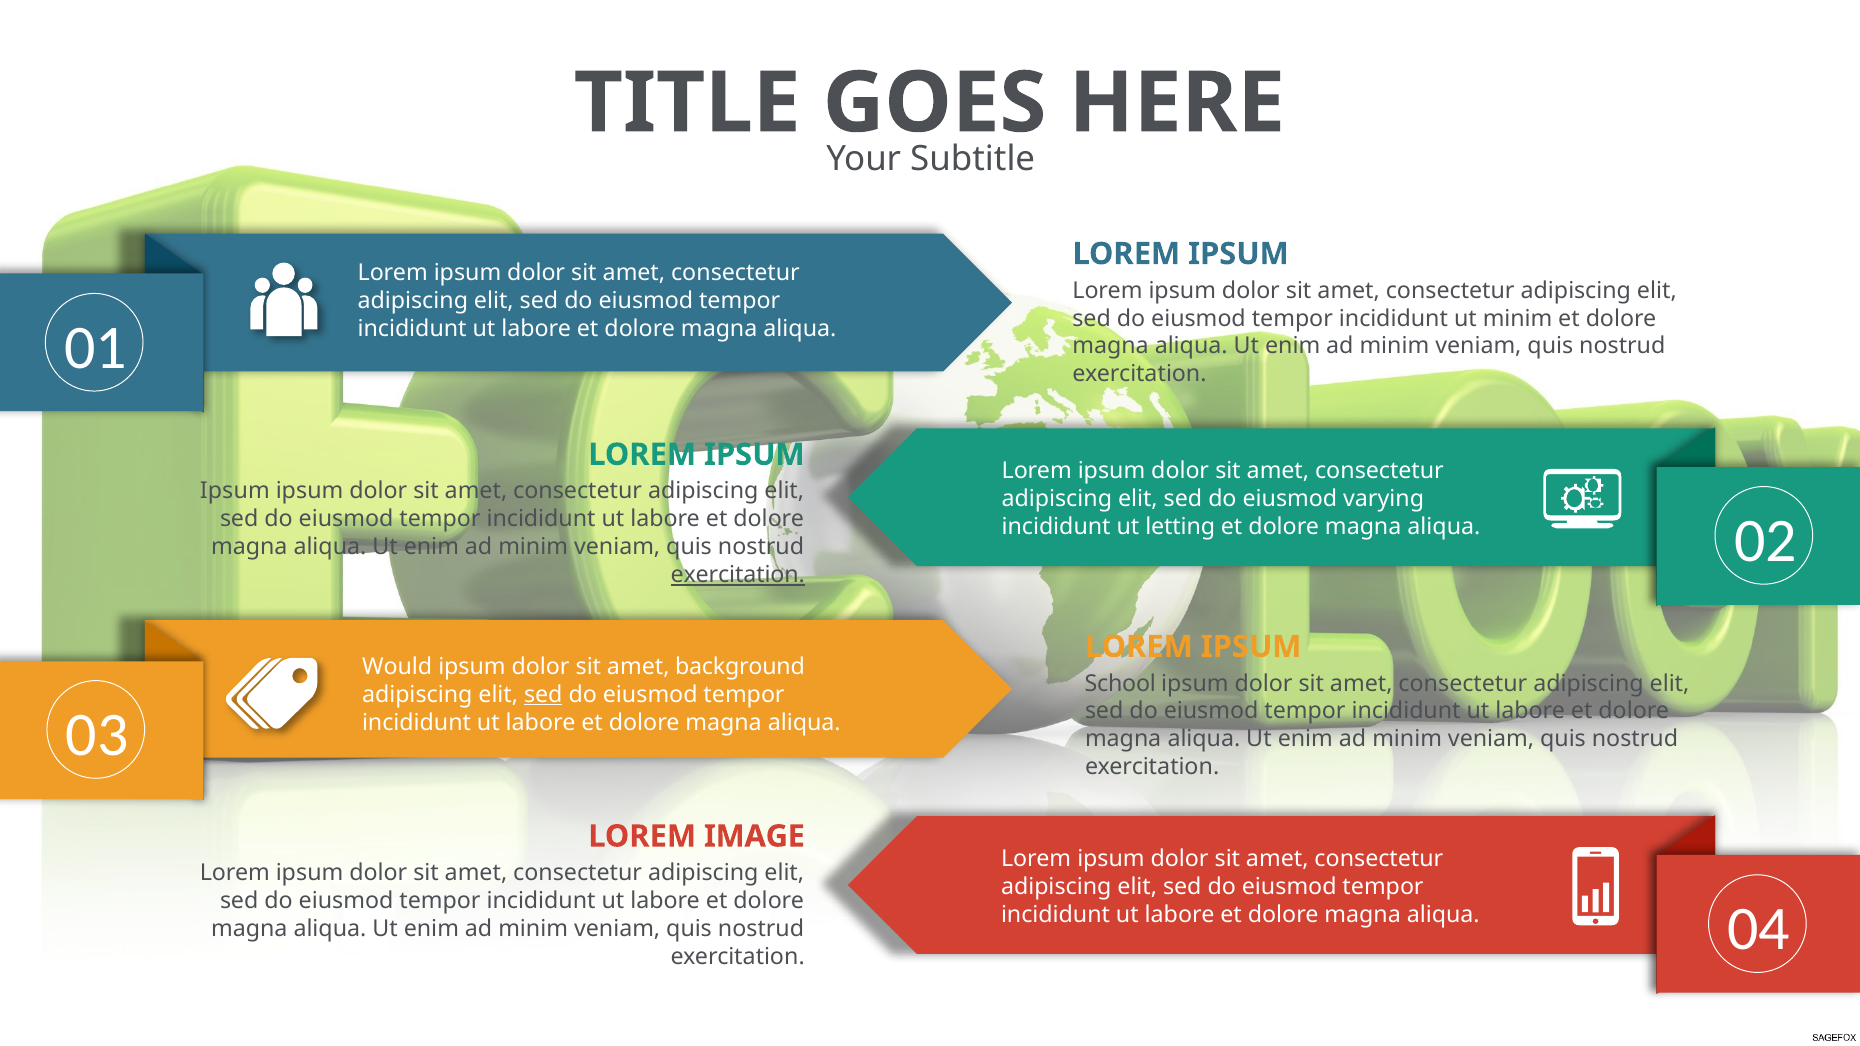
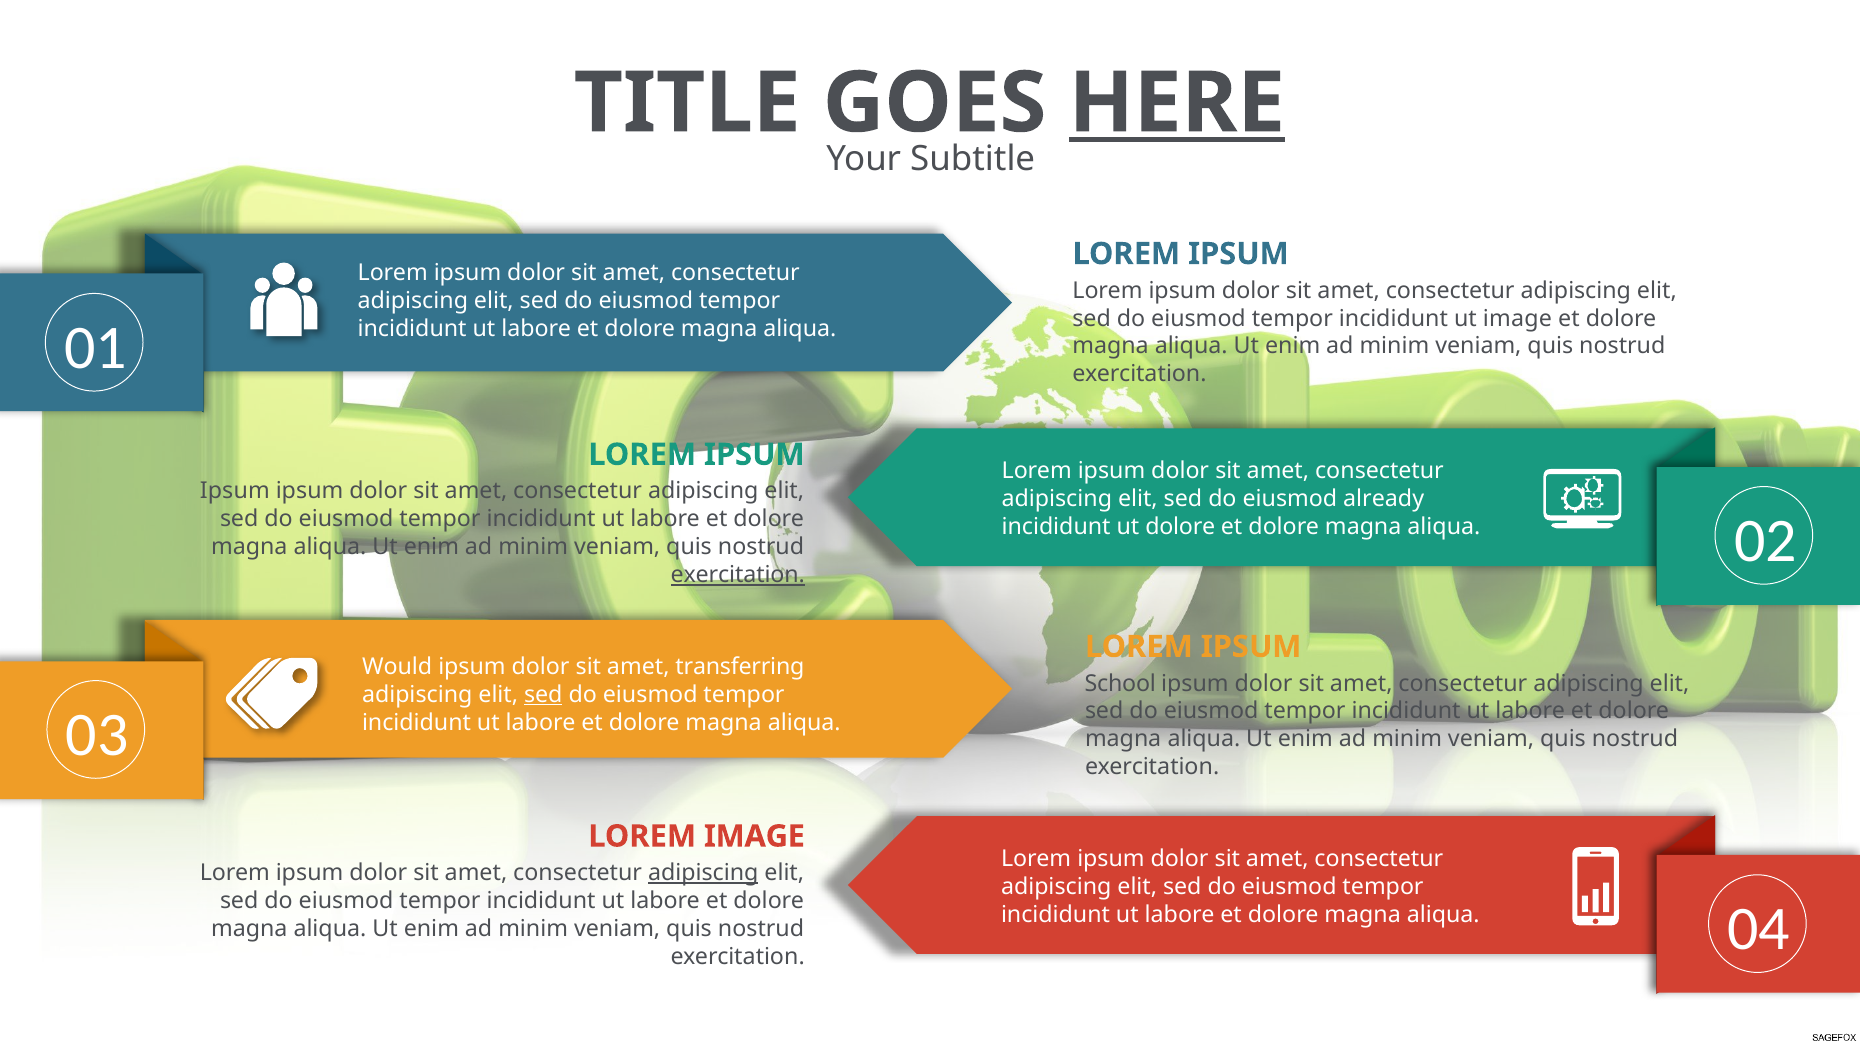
HERE underline: none -> present (1177, 103)
ut minim: minim -> image (1517, 319)
varying: varying -> already (1384, 499)
ut letting: letting -> dolore (1180, 527)
background: background -> transferring (740, 667)
adipiscing underline: none -> present (703, 873)
